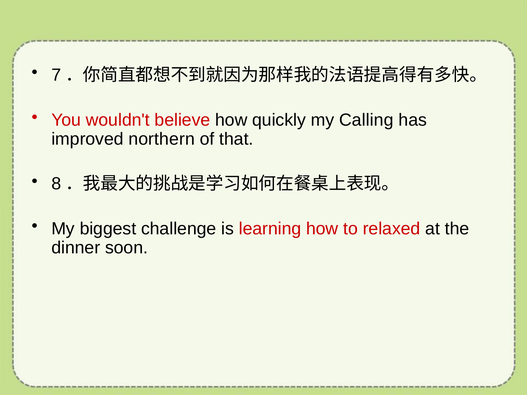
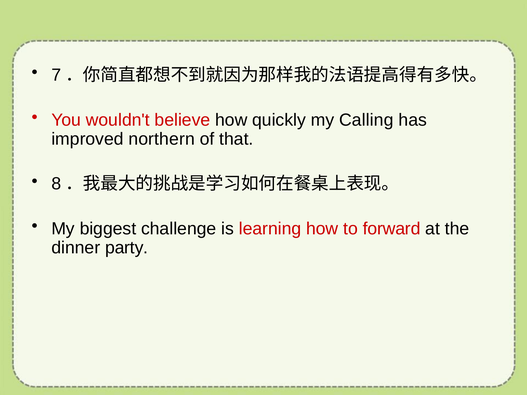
relaxed: relaxed -> forward (392, 229)
soon: soon -> party (127, 248)
